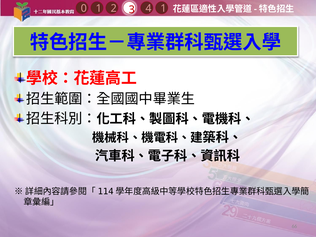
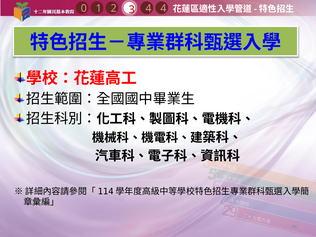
4 1: 1 -> 4 (163, 8)
